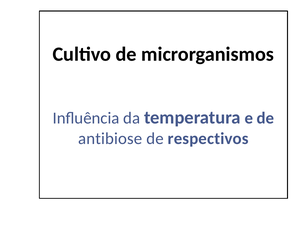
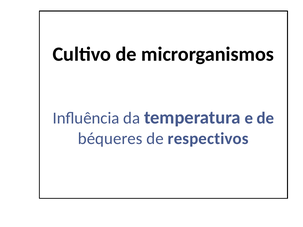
antibiose: antibiose -> béqueres (110, 139)
